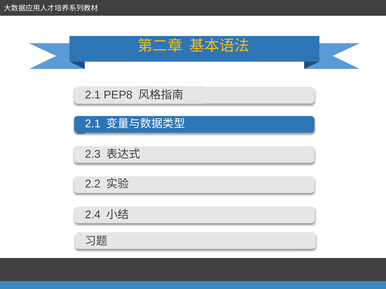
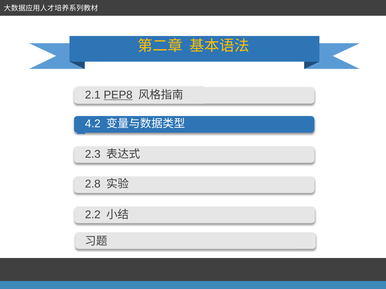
PEP8 underline: none -> present (118, 95)
2.1: 2.1 -> 4.2 (93, 124)
2.2: 2.2 -> 2.8 (93, 184)
2.4: 2.4 -> 2.2 (93, 215)
